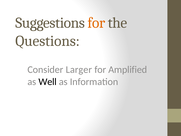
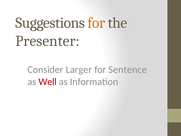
Questions: Questions -> Presenter (48, 41)
Amplified: Amplified -> Sentence (128, 69)
Well colour: black -> red (48, 82)
